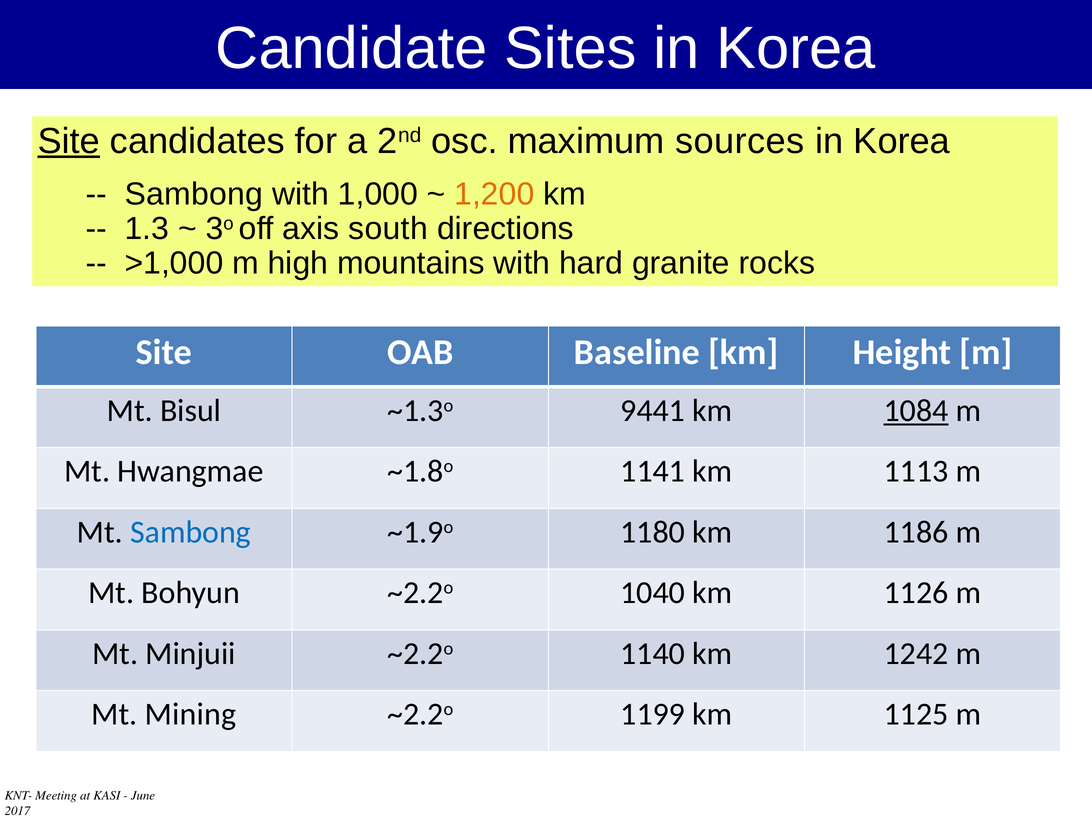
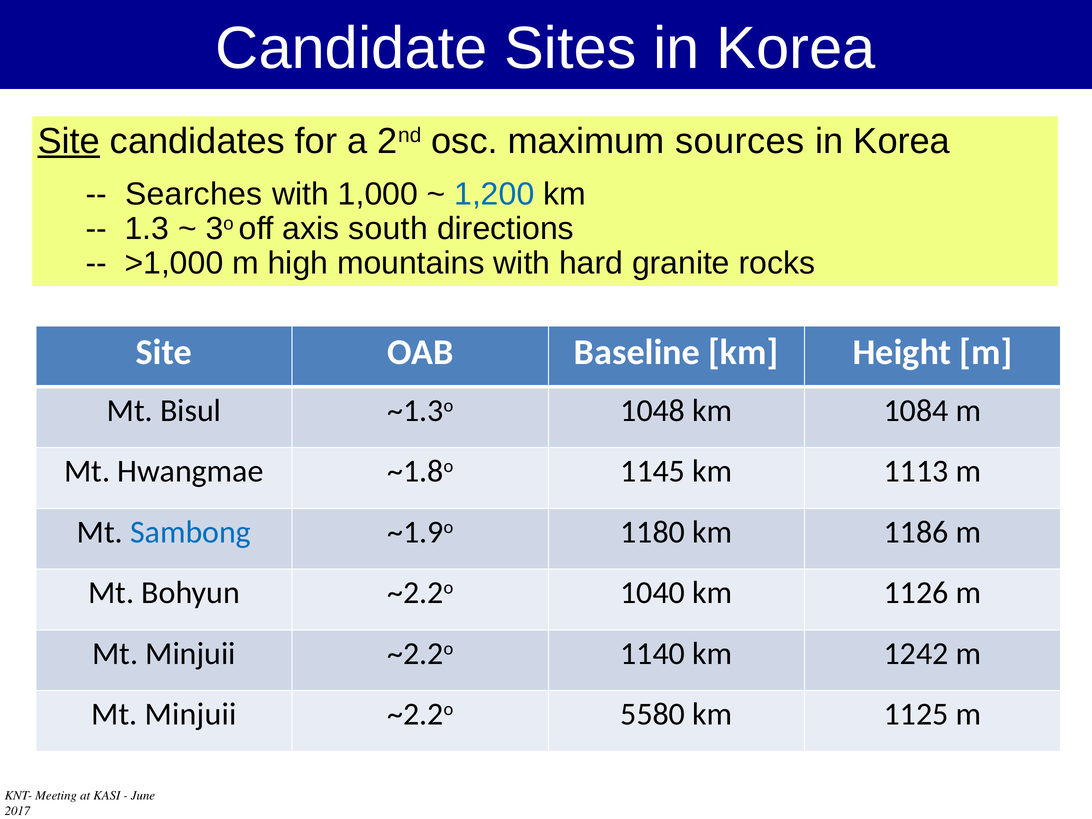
Sambong: Sambong -> Searches (194, 194)
1,200 colour: orange -> blue (494, 194)
9441: 9441 -> 1048 (653, 411)
1084 underline: present -> none (916, 411)
1141: 1141 -> 1145 (653, 471)
Mining: Mining -> Minjuii (190, 714)
1199: 1199 -> 5580 (653, 714)
